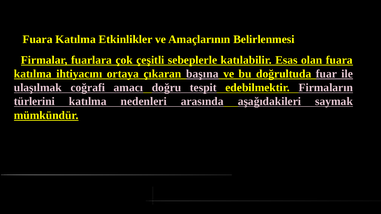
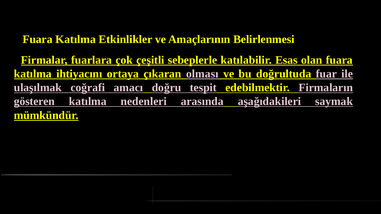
başına: başına -> olması (202, 74)
türlerini: türlerini -> gösteren (34, 102)
